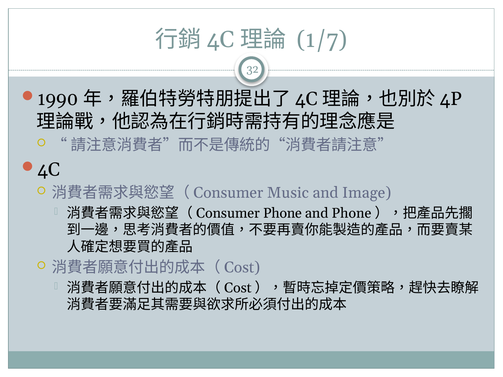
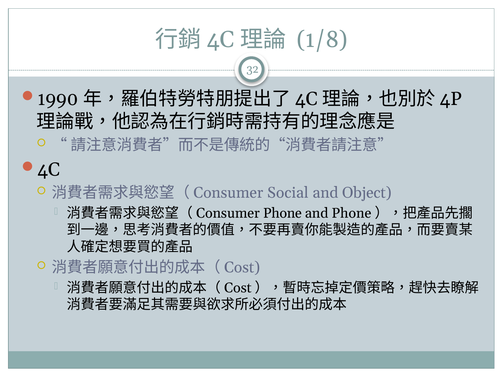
1/7: 1/7 -> 1/8 (322, 40)
Music: Music -> Social (288, 193)
Image: Image -> Object (367, 193)
